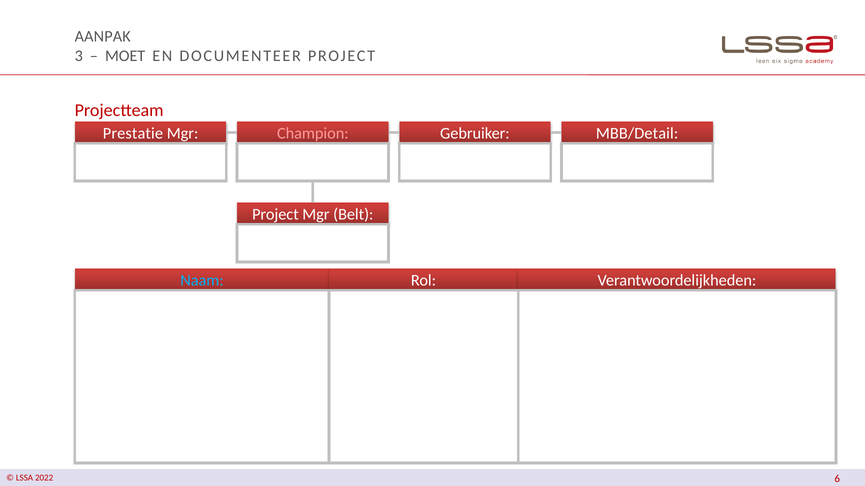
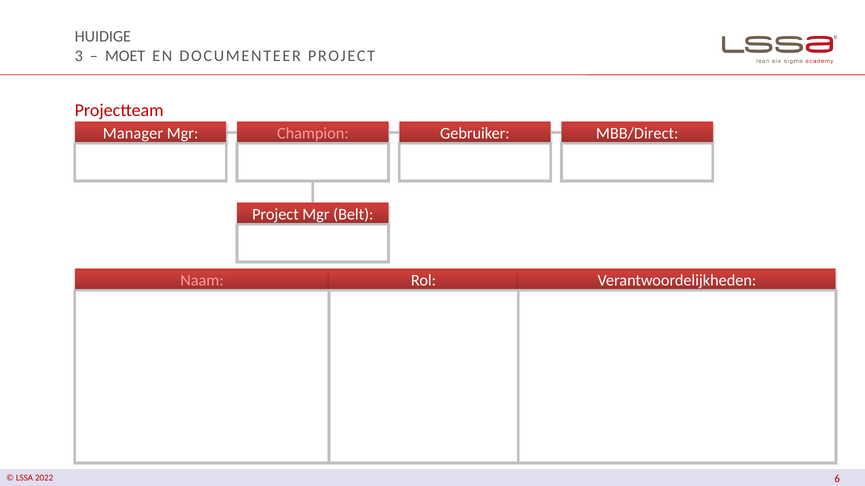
AANPAK: AANPAK -> HUIDIGE (103, 36)
Prestatie: Prestatie -> Manager (133, 134)
MBB/Detail: MBB/Detail -> MBB/Direct (637, 134)
Naam colour: light blue -> pink (202, 281)
